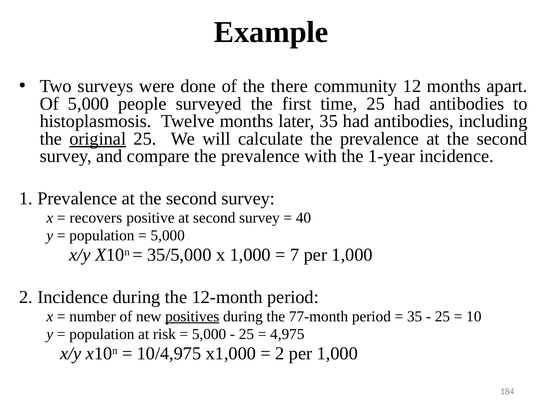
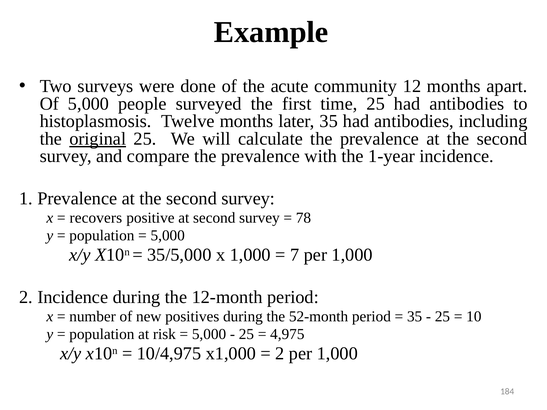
there: there -> acute (290, 86)
40: 40 -> 78 (303, 218)
positives underline: present -> none (192, 317)
77-month: 77-month -> 52-month (319, 317)
